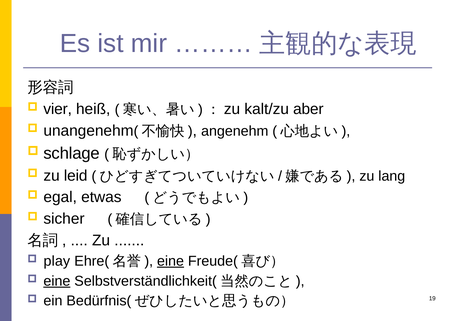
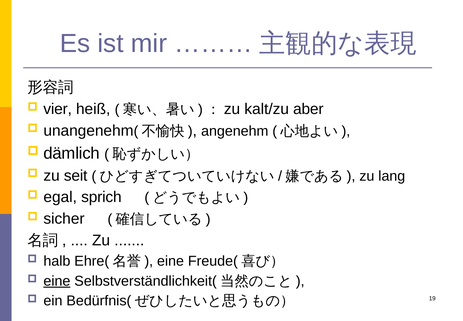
schlage: schlage -> dämlich (72, 153)
leid: leid -> seit (76, 175)
etwas: etwas -> sprich (101, 197)
play: play -> halb (57, 261)
eine underline: present -> none (171, 261)
